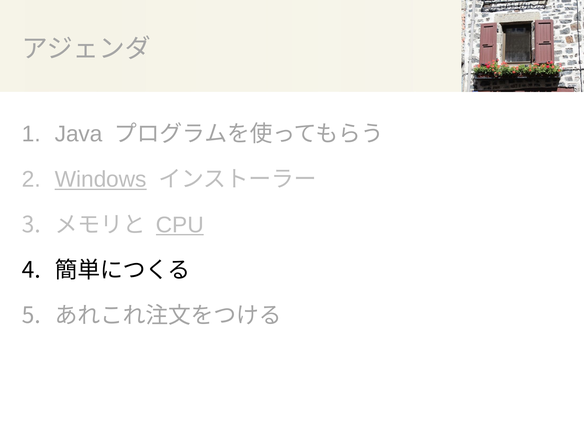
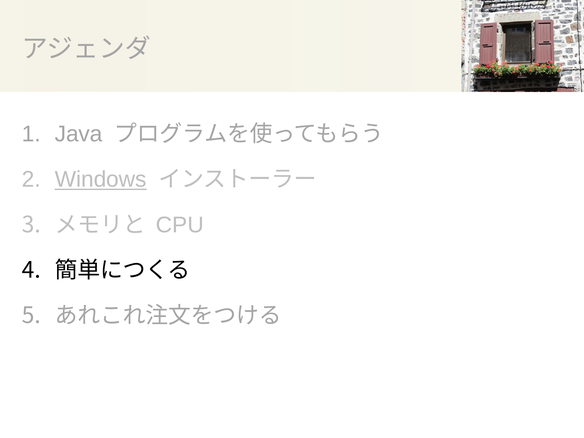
CPU underline: present -> none (180, 225)
